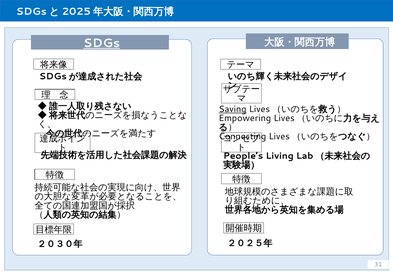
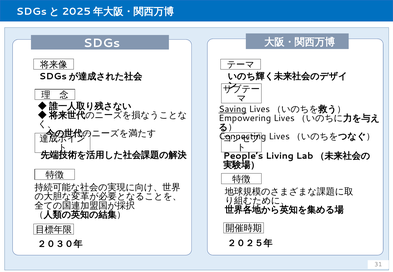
SDGs underline: present -> none (102, 43)
